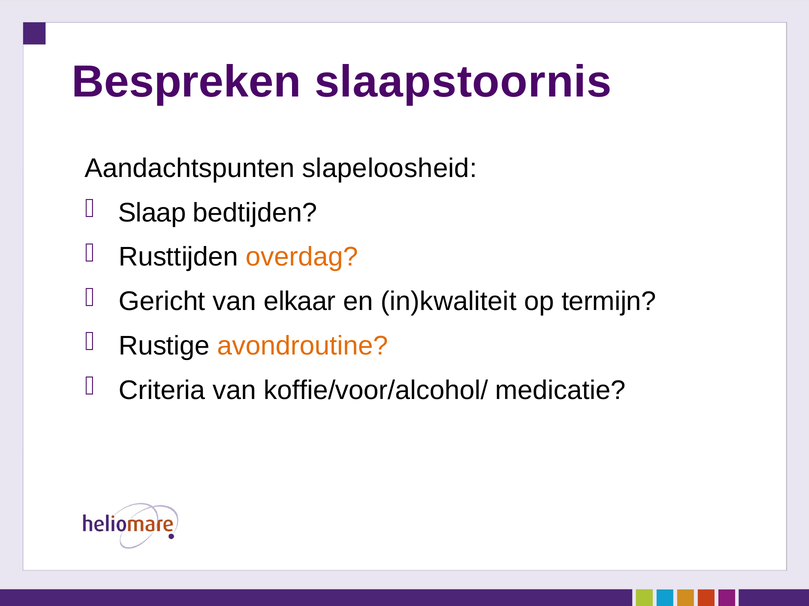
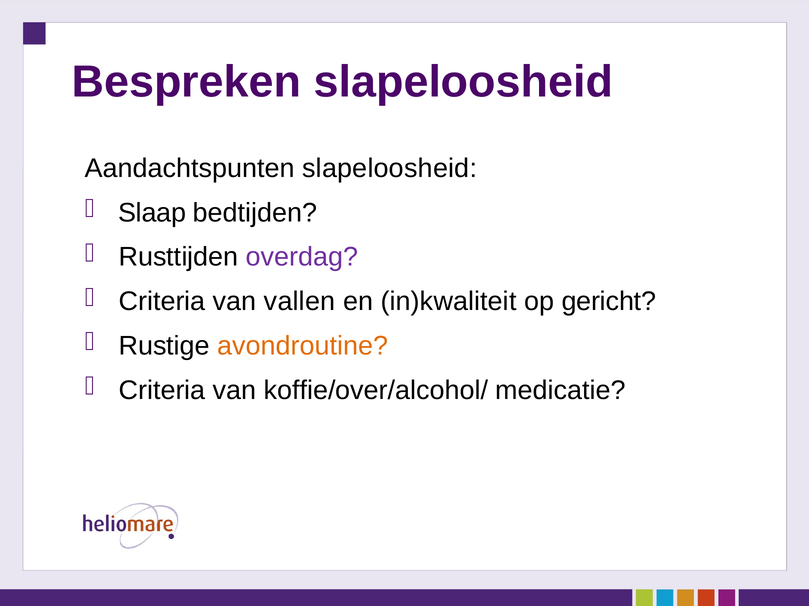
Bespreken slaapstoornis: slaapstoornis -> slapeloosheid (463, 82)
overdag colour: orange -> purple (302, 257)
Gericht: Gericht -> Criteria (162, 302)
elkaar: elkaar -> vallen (300, 302)
termijn: termijn -> gericht (609, 302)
koffie/voor/alcohol/: koffie/voor/alcohol/ -> koffie/over/alcohol/ (376, 391)
